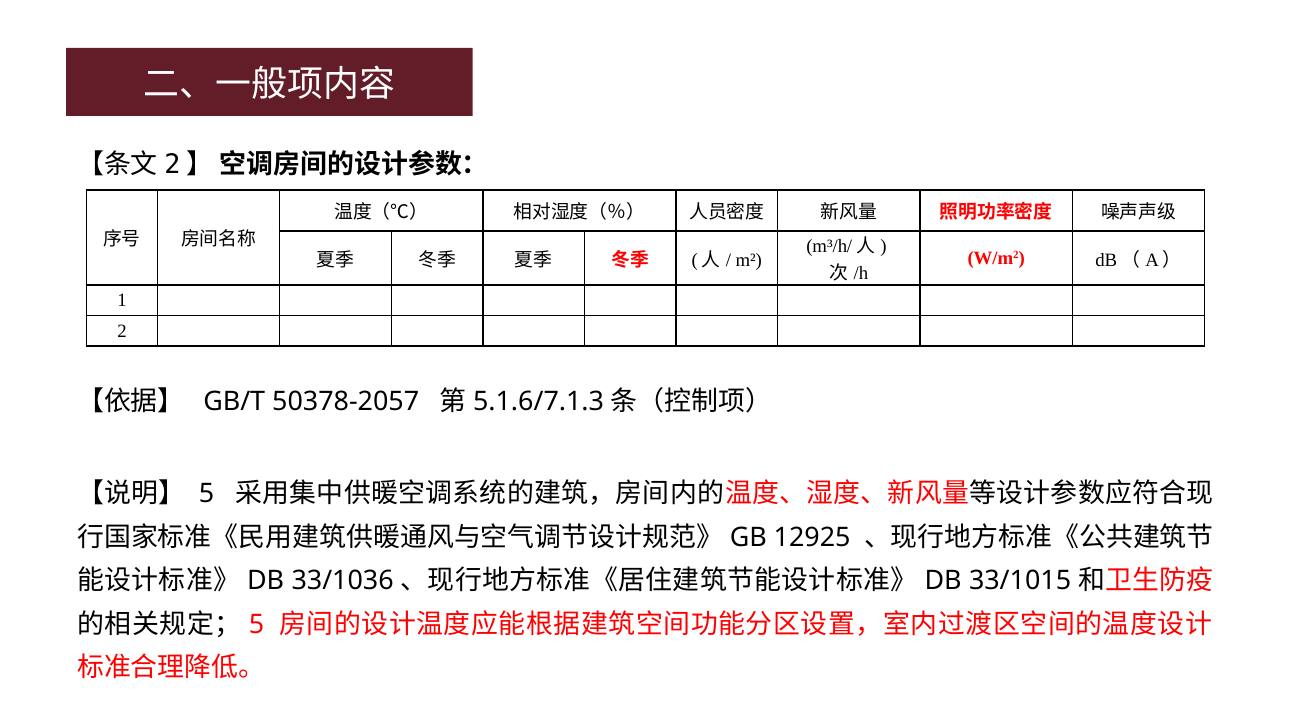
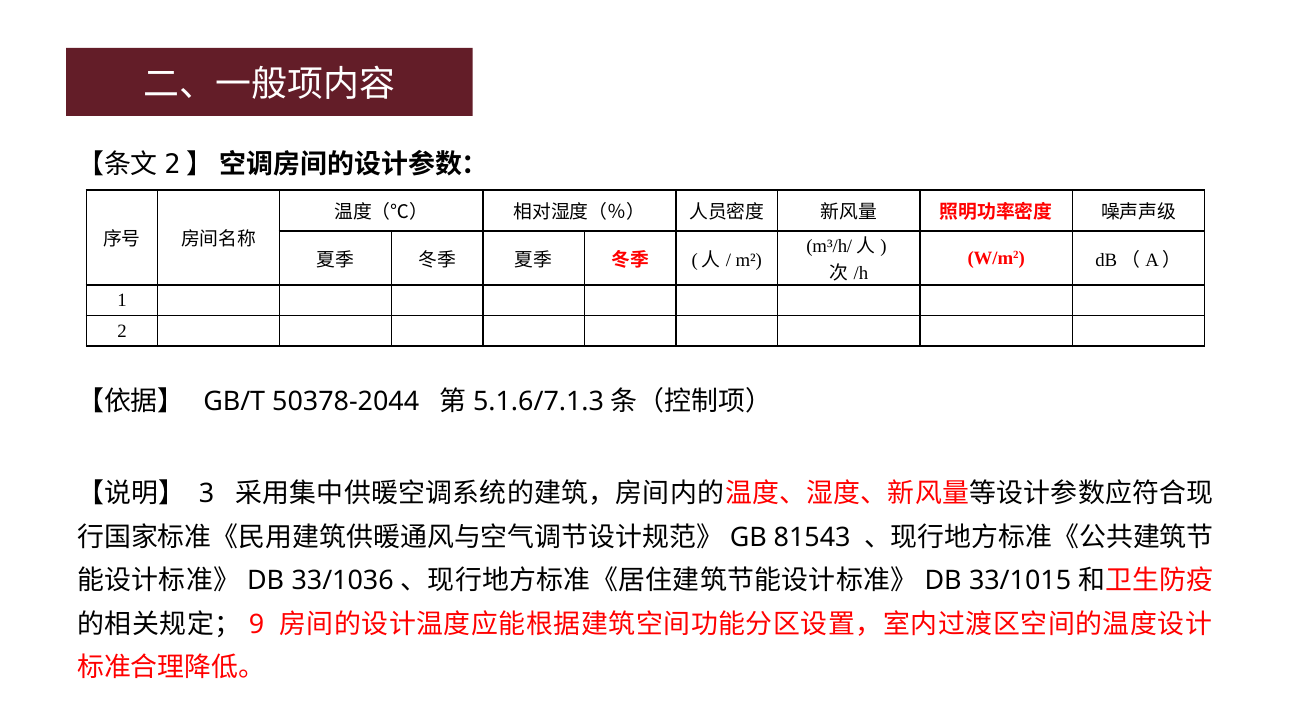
50378-2057: 50378-2057 -> 50378-2044 (346, 402)
5: 5 -> 3 (206, 494)
12925: 12925 -> 81543 (812, 538)
5: 5 -> 9 (257, 625)
